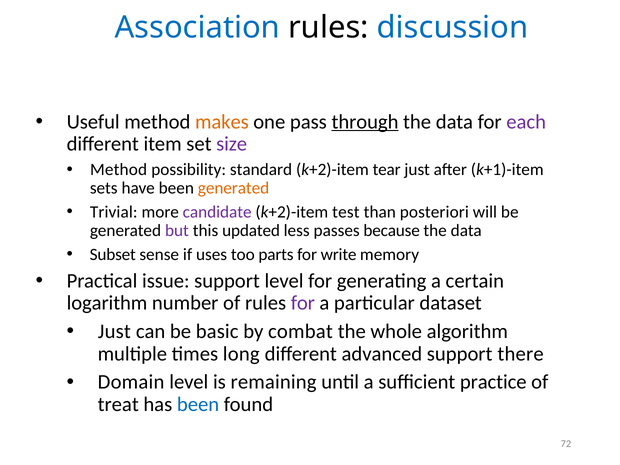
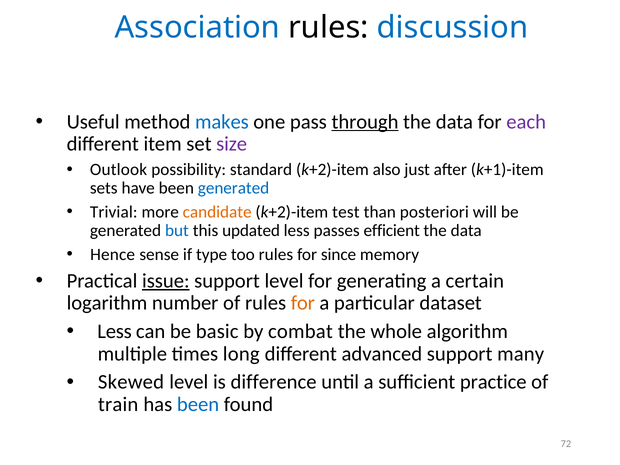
makes colour: orange -> blue (222, 122)
Method: Method -> Outlook (119, 170)
tear: tear -> also (387, 170)
generated colour: orange -> blue (234, 188)
candidate colour: purple -> orange (217, 212)
but colour: purple -> blue (177, 231)
because: because -> efficient (392, 231)
Subset: Subset -> Hence (113, 254)
uses: uses -> type (212, 254)
too parts: parts -> rules (276, 254)
write: write -> since (339, 254)
issue underline: none -> present (166, 281)
for colour: purple -> orange (303, 303)
Just: Just -> Less (115, 331)
there: there -> many (521, 354)
Domain: Domain -> Skewed (131, 382)
remaining: remaining -> difference (274, 382)
treat: treat -> train (118, 404)
